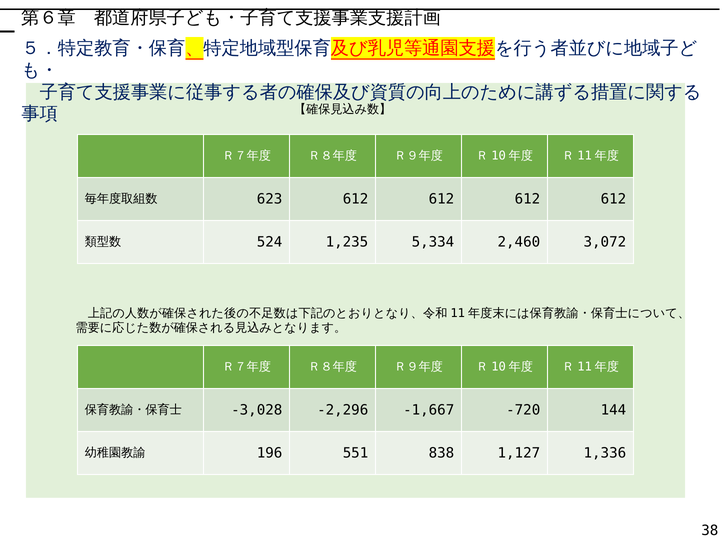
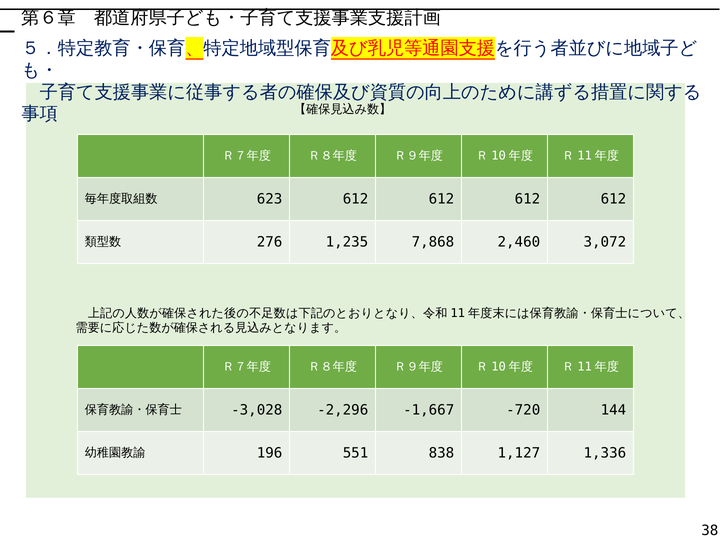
524: 524 -> 276 (270, 242)
5,334: 5,334 -> 7,868 (433, 242)
